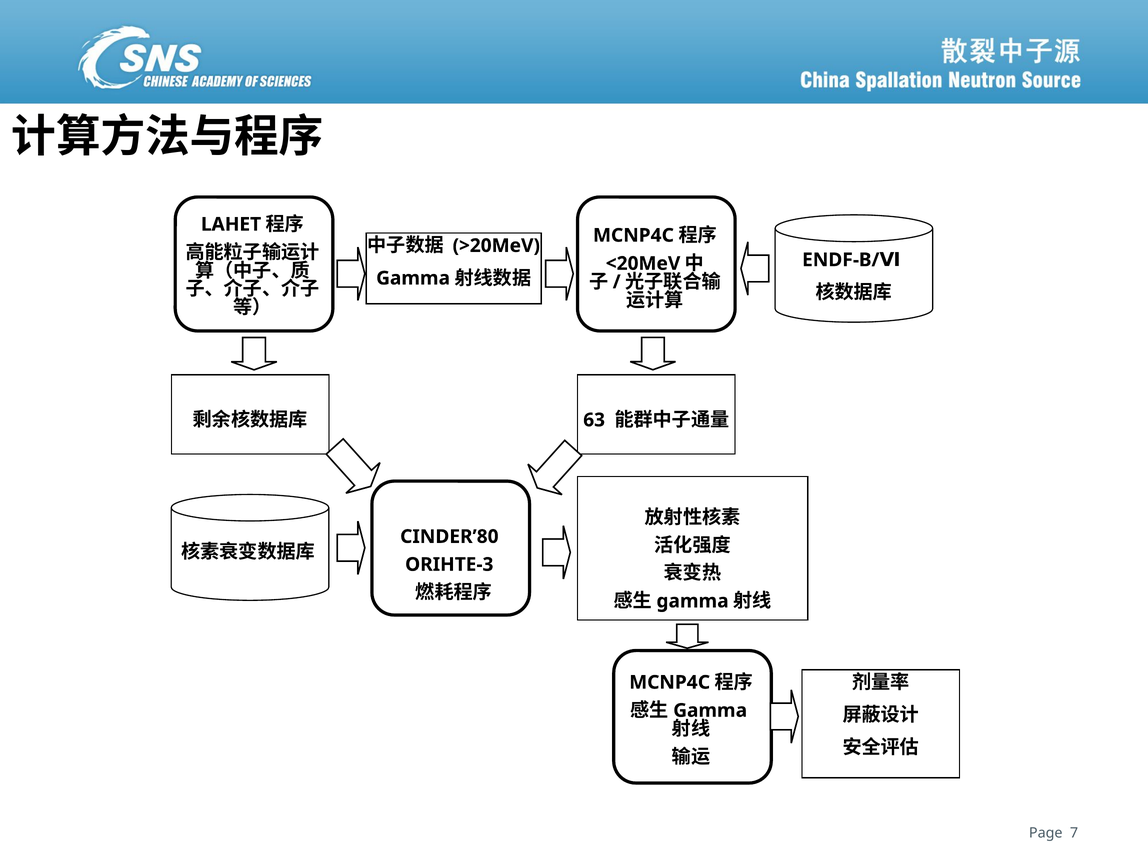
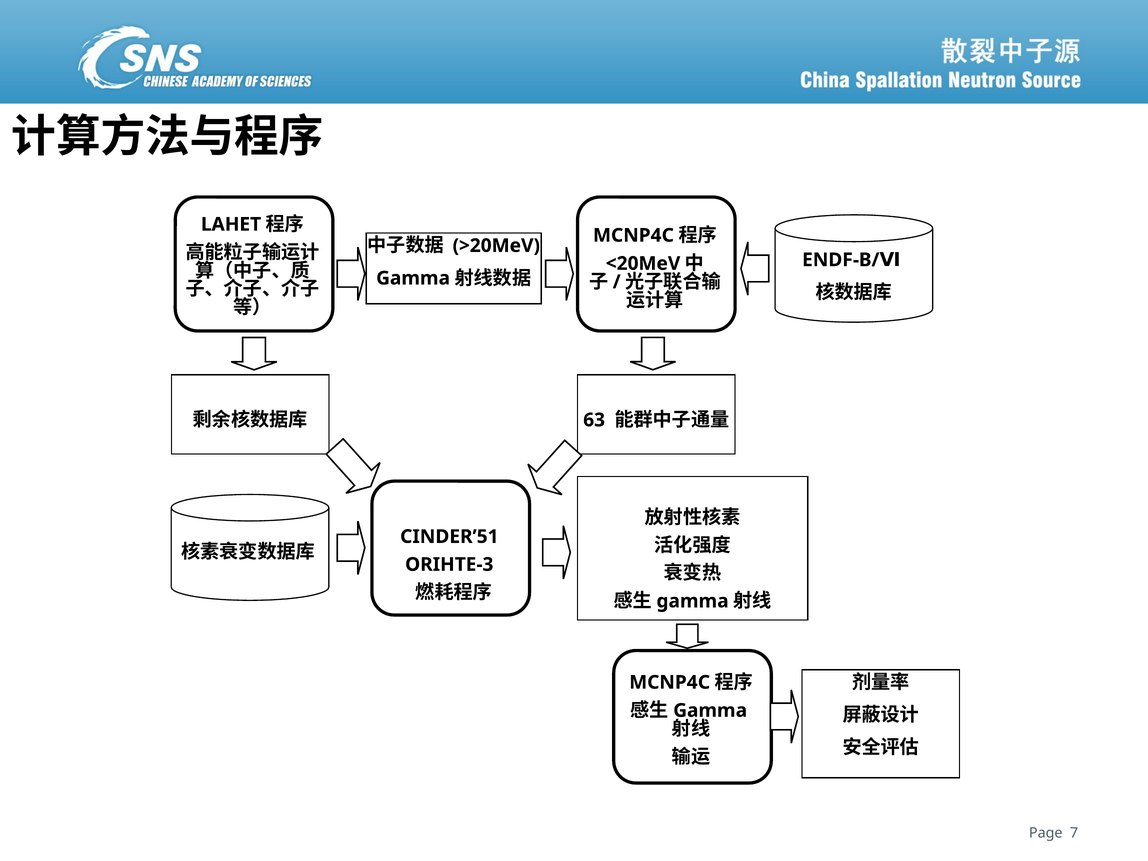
CINDER’80: CINDER’80 -> CINDER’51 (449, 537)
